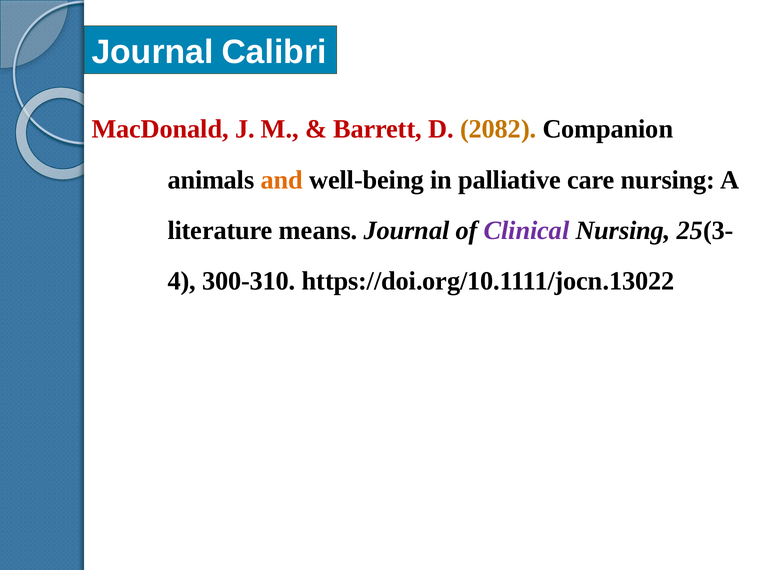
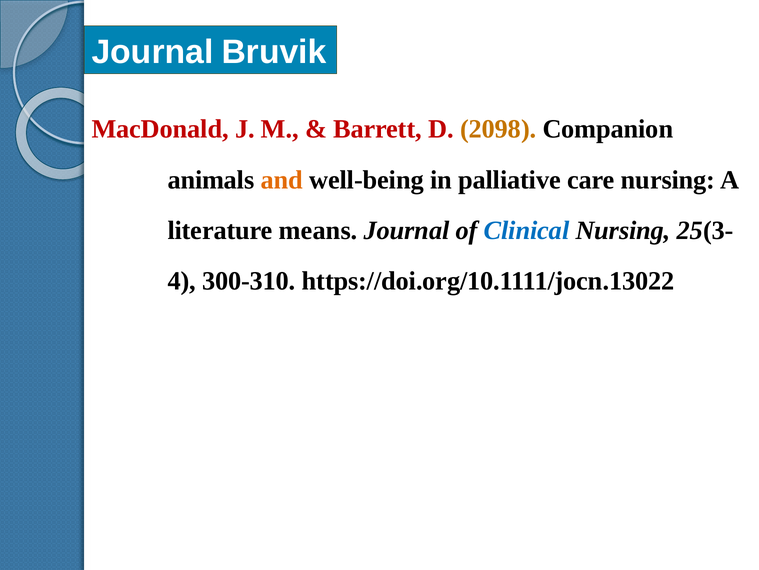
Calibri: Calibri -> Bruvik (274, 52)
2082: 2082 -> 2098 (498, 129)
Clinical colour: purple -> blue (527, 230)
